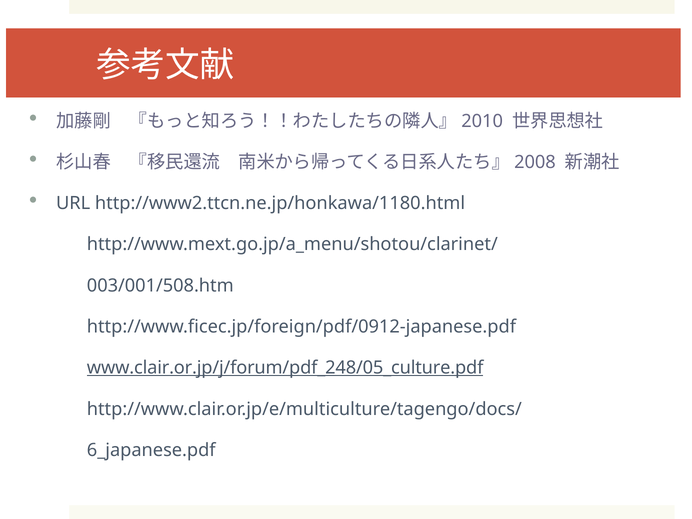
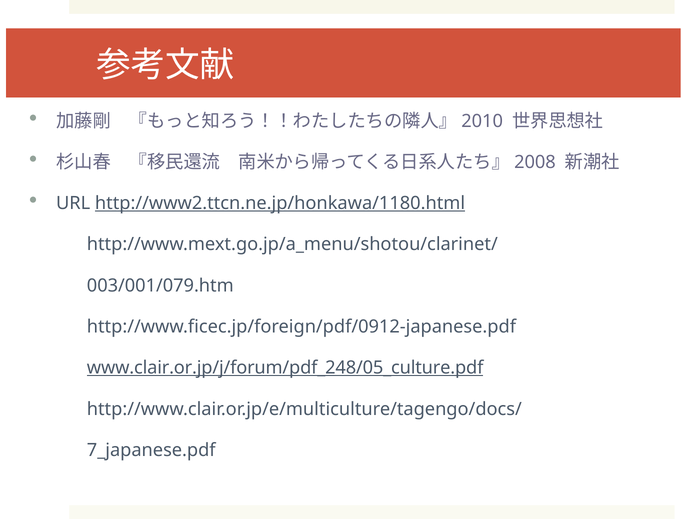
http://www2.ttcn.ne.jp/honkawa/1180.html underline: none -> present (280, 203)
003/001/508.htm: 003/001/508.htm -> 003/001/079.htm (160, 286)
6_japanese.pdf: 6_japanese.pdf -> 7_japanese.pdf (151, 450)
